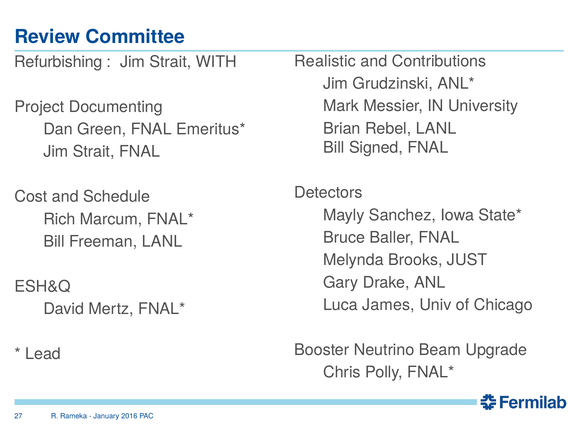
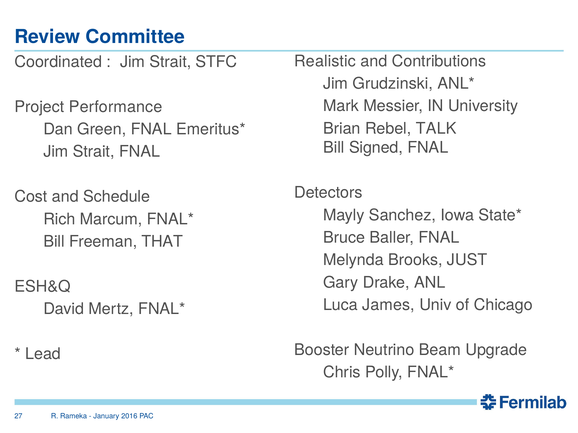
Refurbishing: Refurbishing -> Coordinated (58, 62)
WITH: WITH -> STFC (216, 62)
Documenting: Documenting -> Performance (116, 107)
Rebel LANL: LANL -> TALK (436, 129)
Freeman LANL: LANL -> THAT (162, 242)
